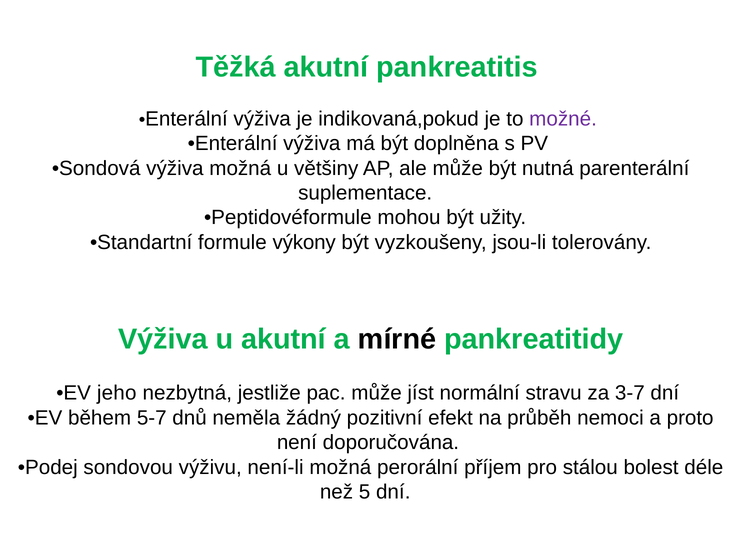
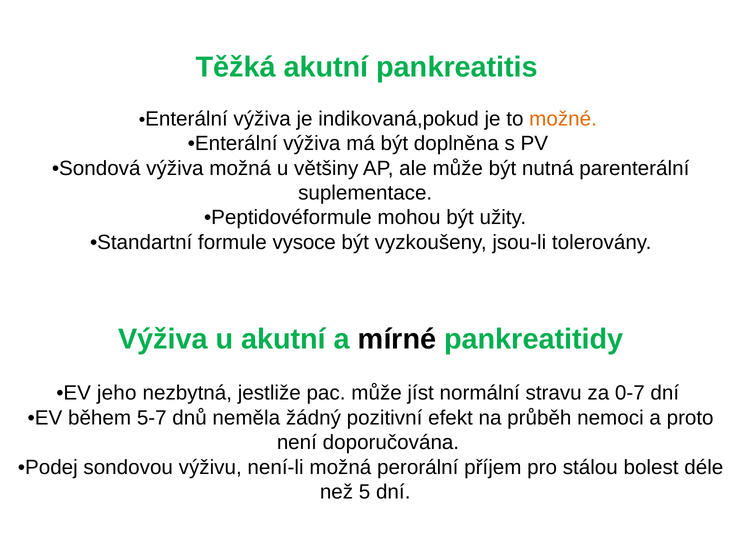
možné colour: purple -> orange (563, 119)
výkony: výkony -> vysoce (304, 243)
3-7: 3-7 -> 0-7 (630, 394)
